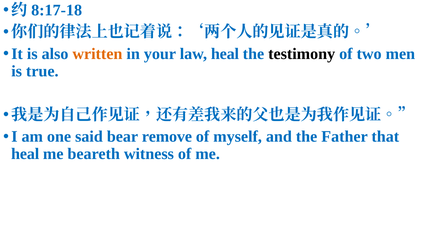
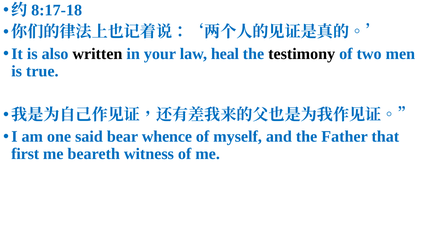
written colour: orange -> black (97, 54)
remove: remove -> whence (167, 137)
heal: heal -> first (25, 154)
